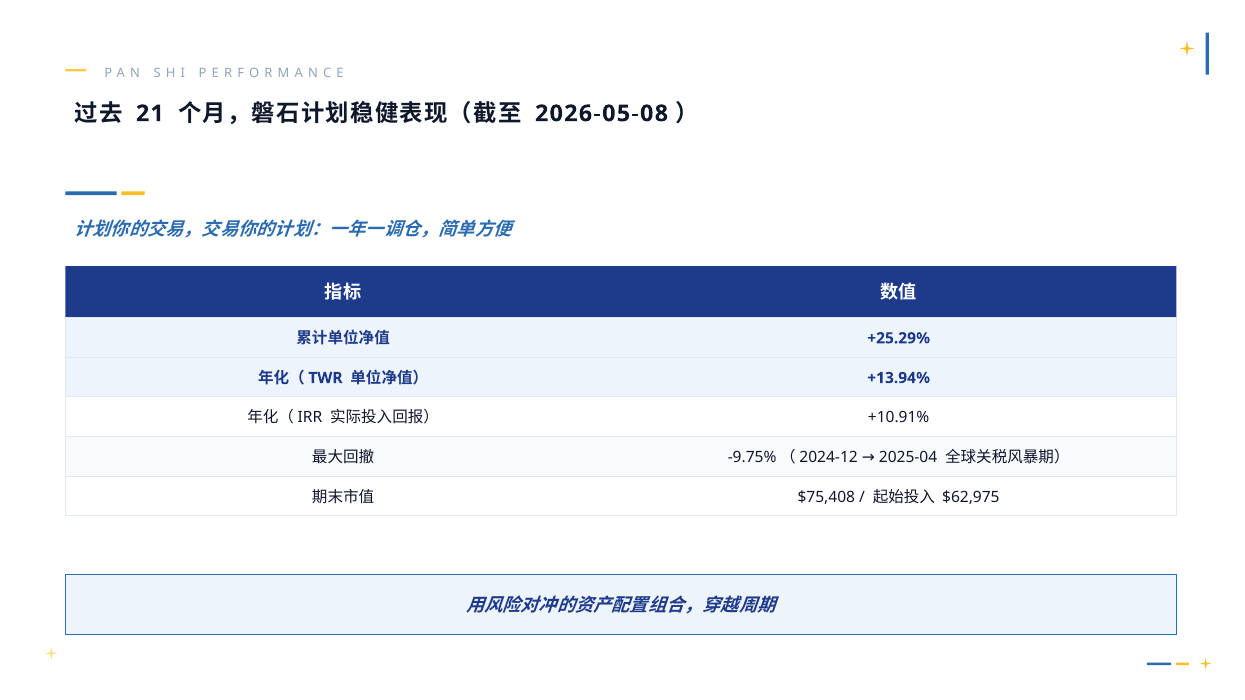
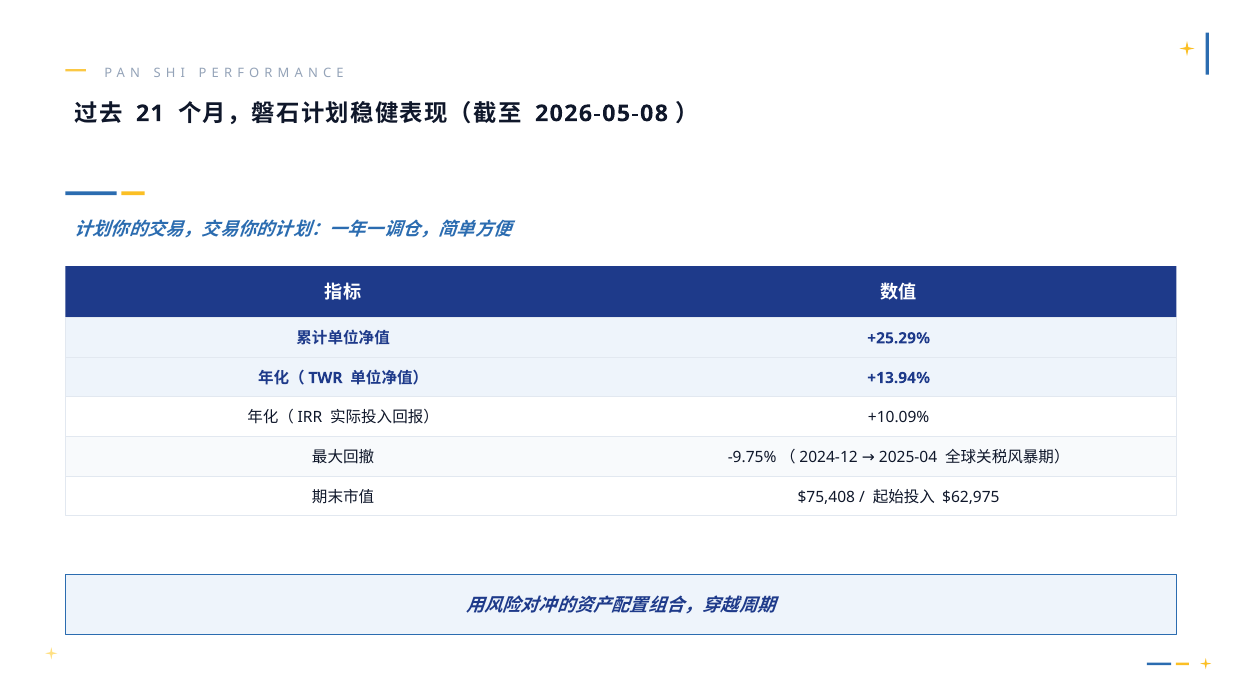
+10.91%: +10.91% -> +10.09% (899, 418)
